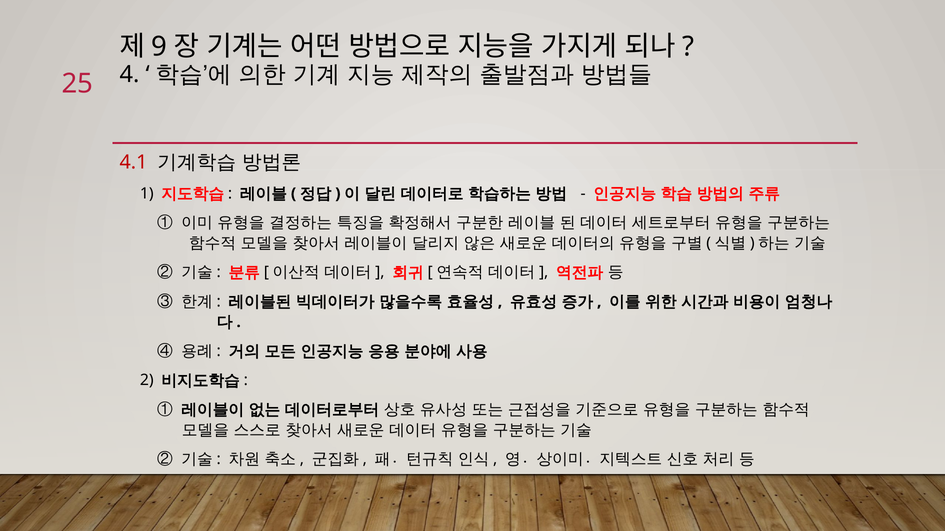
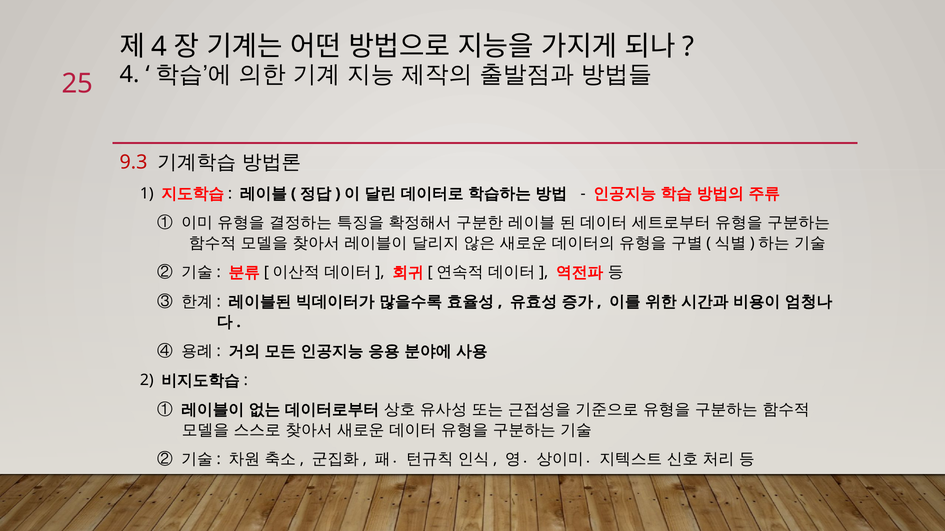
9: 9 -> 4 (159, 47)
4.1: 4.1 -> 9.3 (134, 162)
